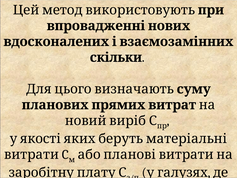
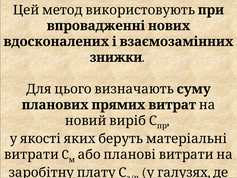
скільки: скільки -> знижки (116, 57)
